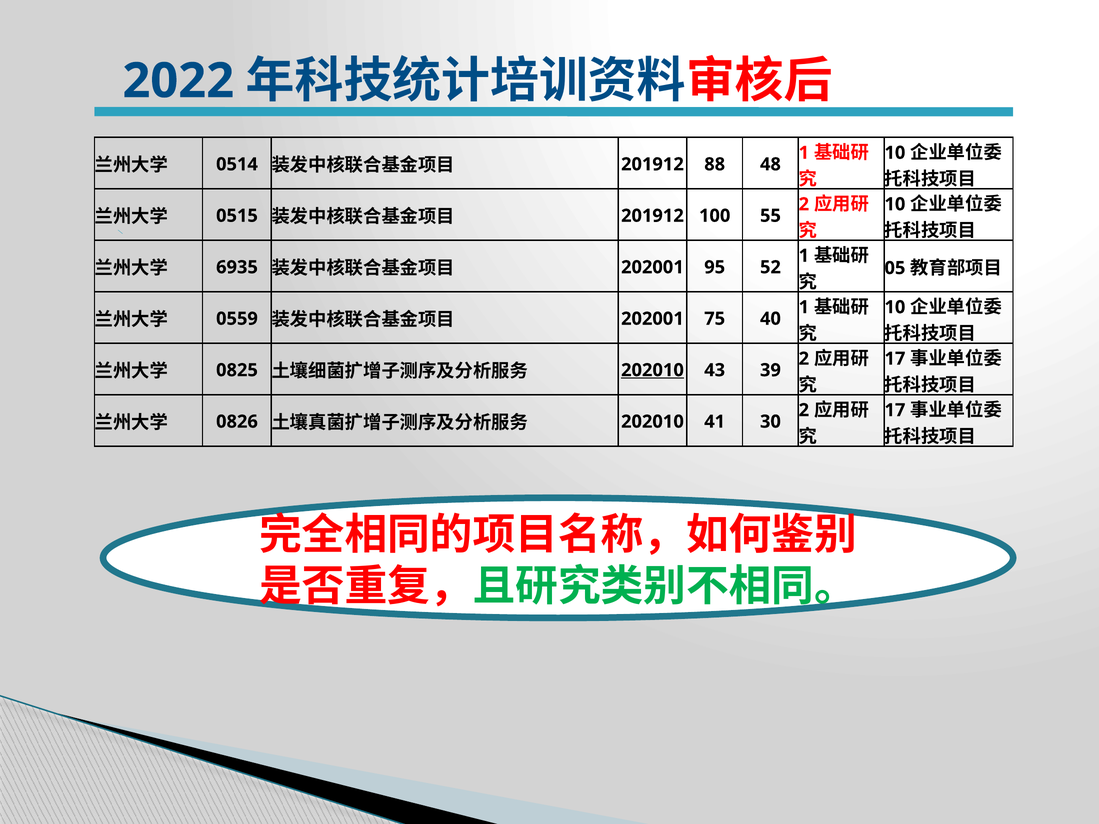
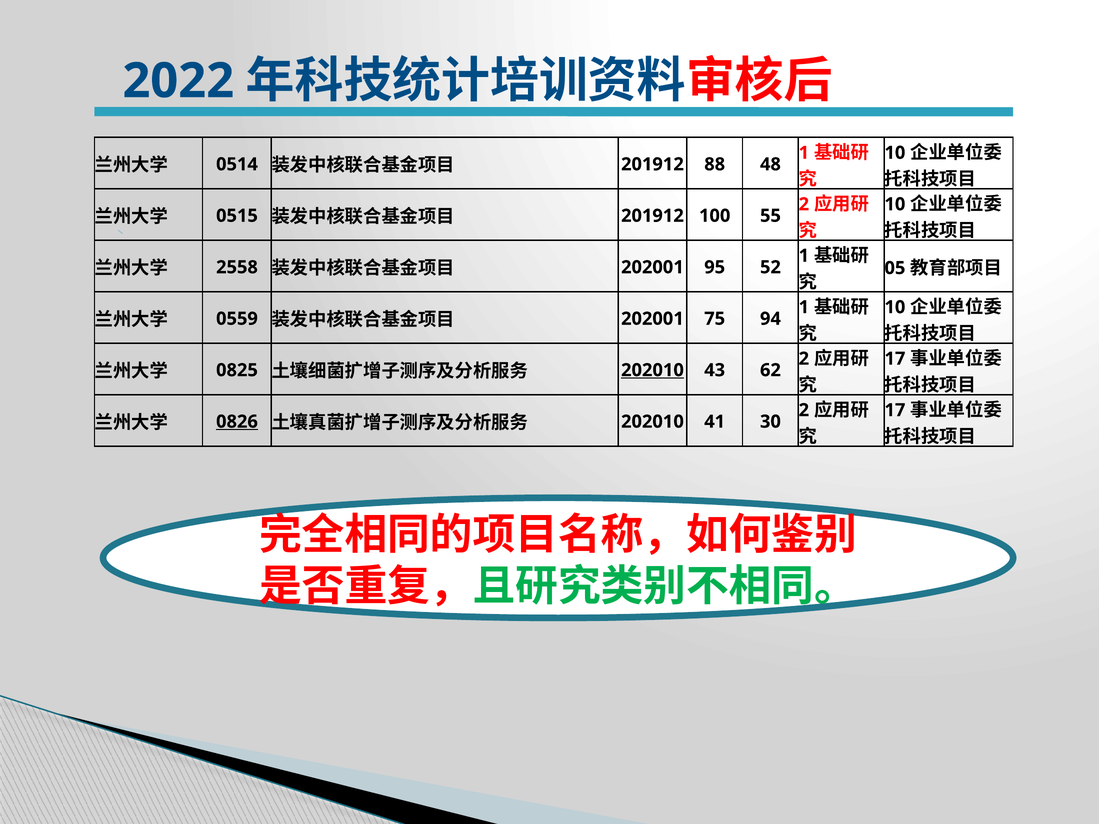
6935: 6935 -> 2558 (237, 267)
40: 40 -> 94 (770, 319)
39: 39 -> 62 (770, 370)
0826 underline: none -> present (237, 422)
